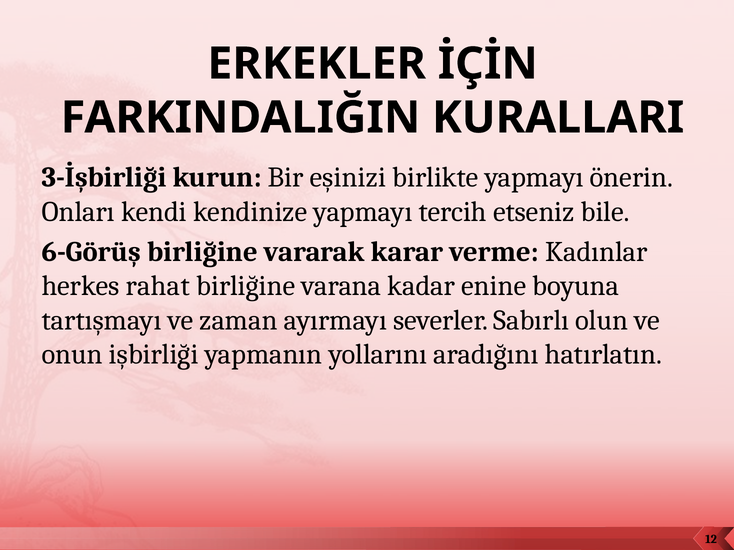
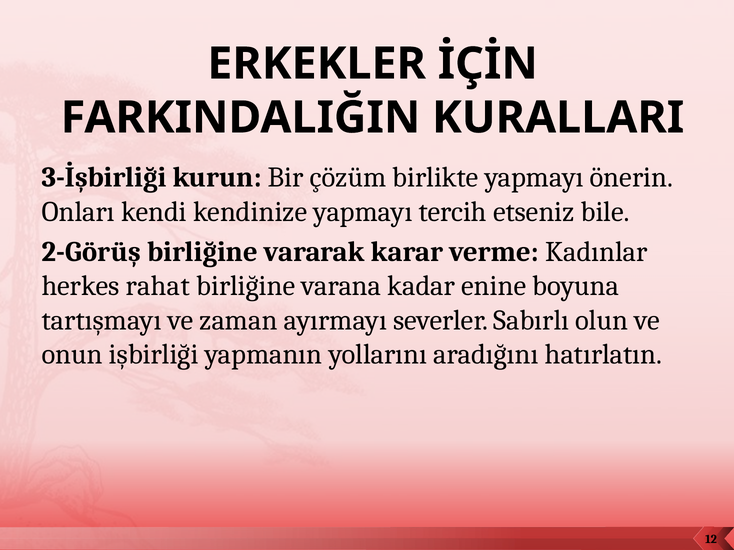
eşinizi: eşinizi -> çözüm (348, 178)
6-Görüş: 6-Görüş -> 2-Görüş (91, 252)
